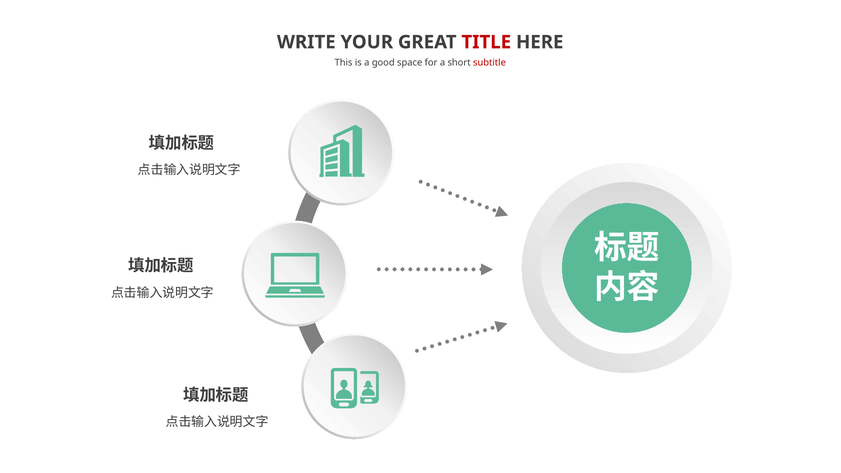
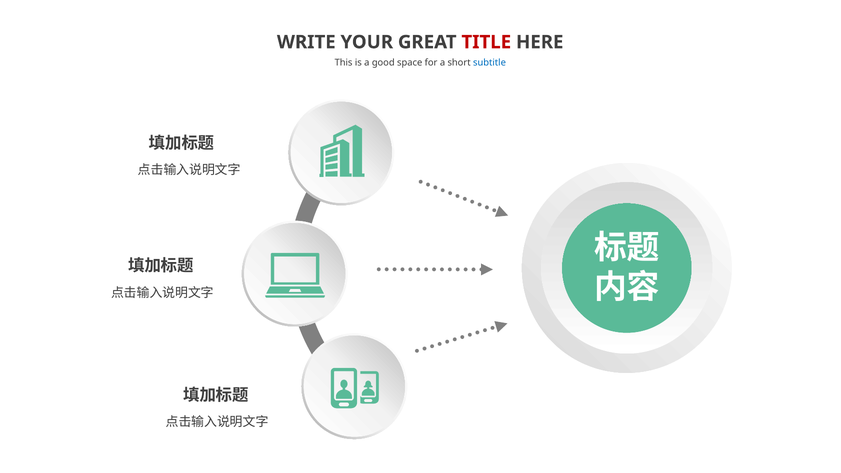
subtitle colour: red -> blue (489, 63)
